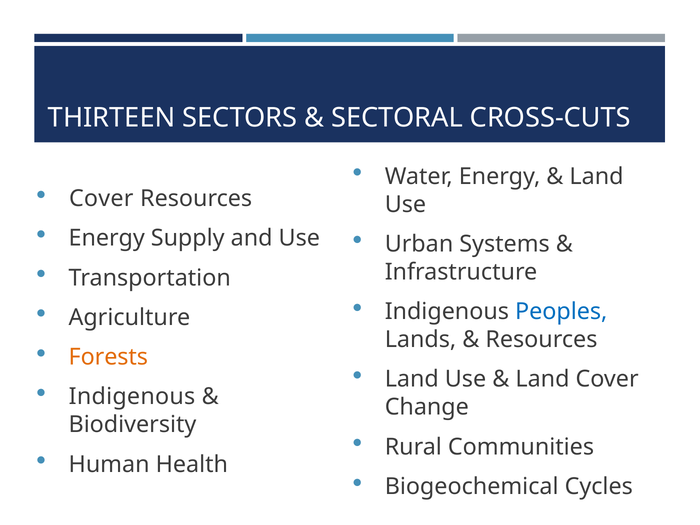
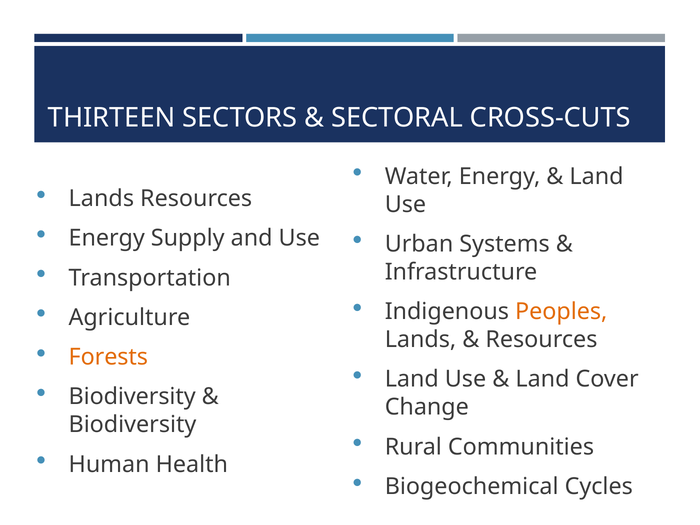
Cover: Cover -> Lands (101, 198)
Peoples colour: blue -> orange (561, 312)
Indigenous: Indigenous -> Biodiversity (132, 397)
